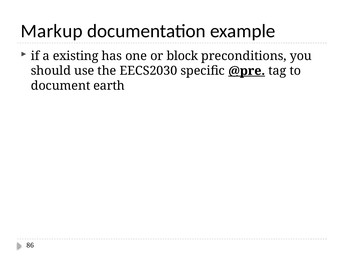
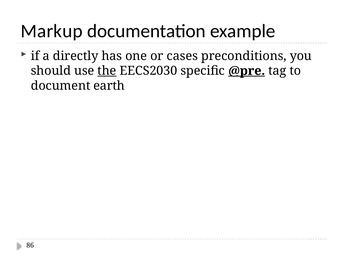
existing: existing -> directly (76, 56)
block: block -> cases (182, 56)
the underline: none -> present (107, 71)
